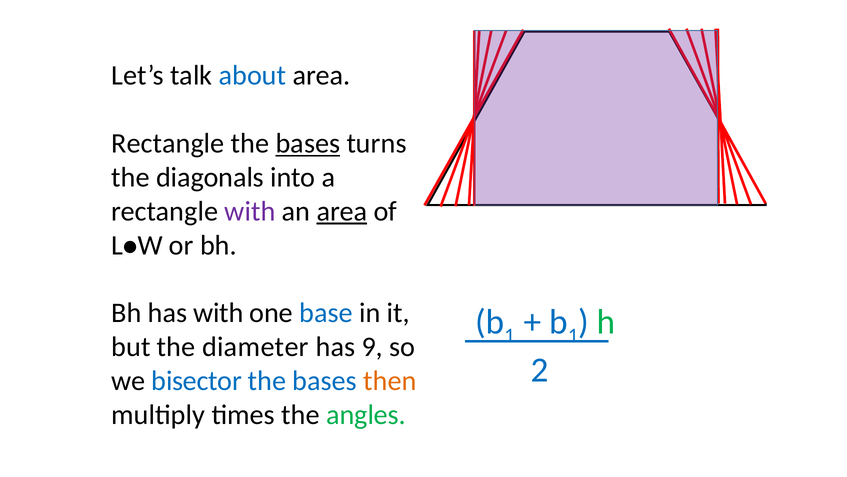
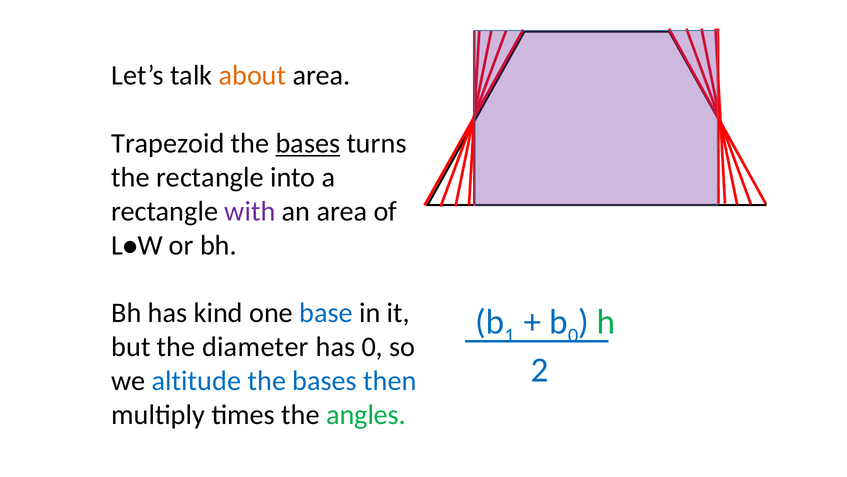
about colour: blue -> orange (252, 76)
Rectangle: Rectangle -> Trapezoid (168, 143)
the diagonals: diagonals -> rectangle (210, 177)
area underline: present -> none (342, 211)
has with: with -> kind (218, 313)
1: 1 -> 0 (573, 335)
has 9: 9 -> 0 (372, 347)
bisector: bisector -> altitude (197, 381)
then colour: orange -> blue (390, 381)
